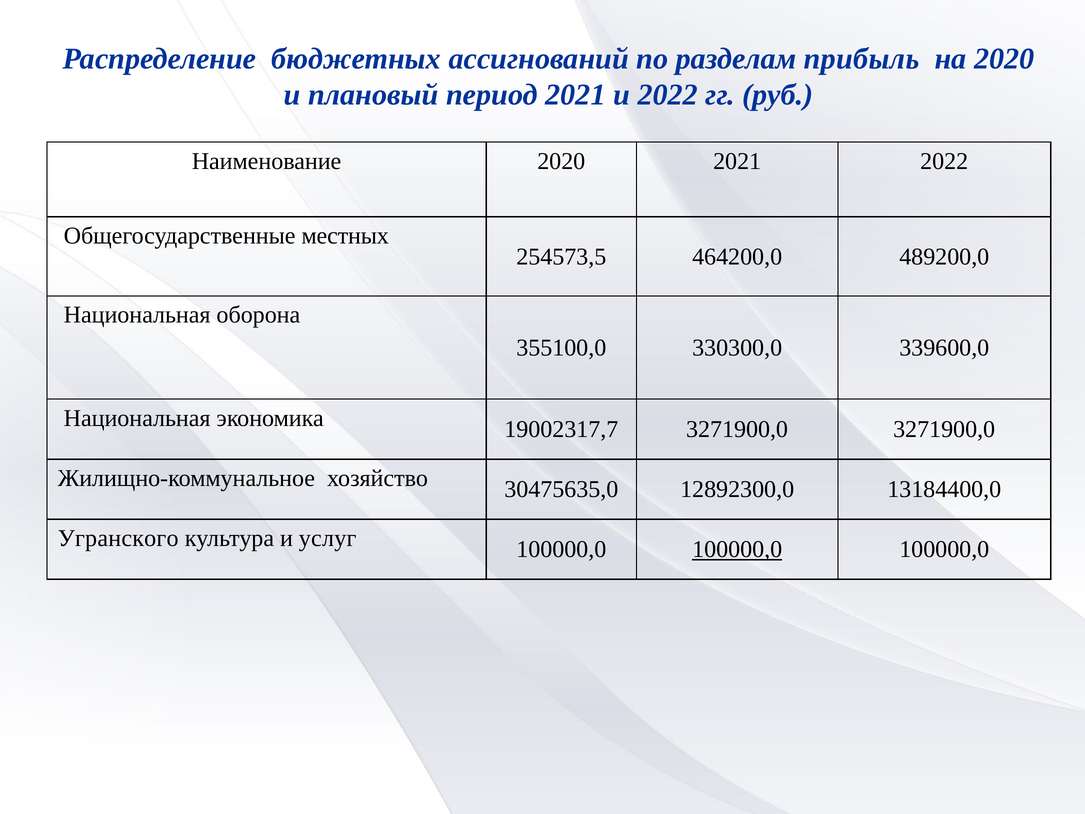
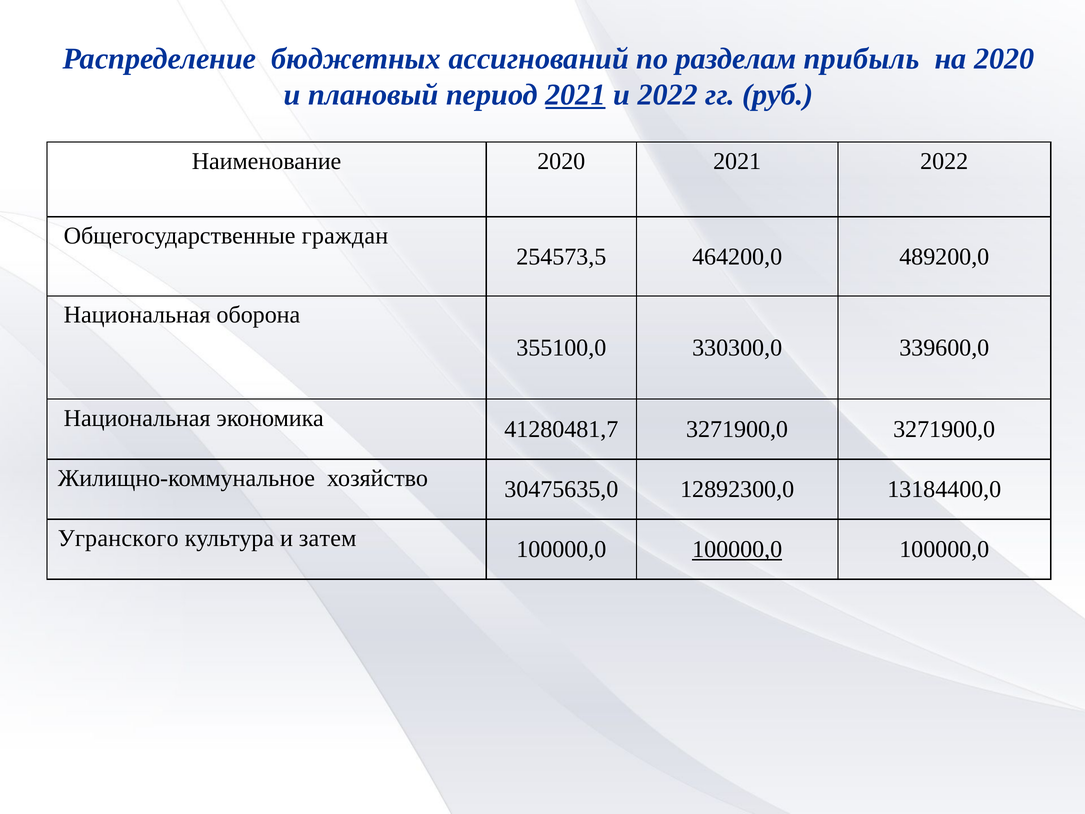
2021 underline: none -> present (575, 95)
местных: местных -> граждан (345, 236)
19002317,7: 19002317,7 -> 41280481,7 (561, 429)
услуг: услуг -> затем (328, 538)
